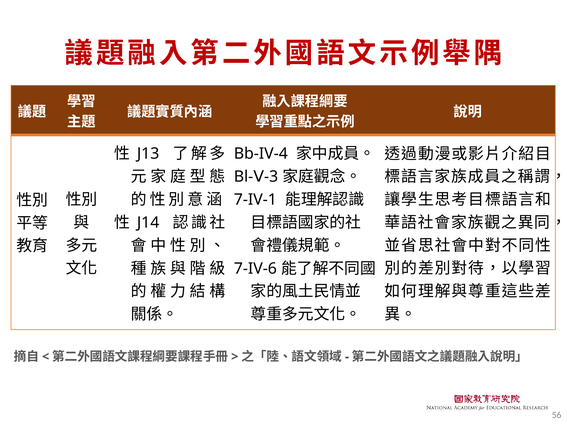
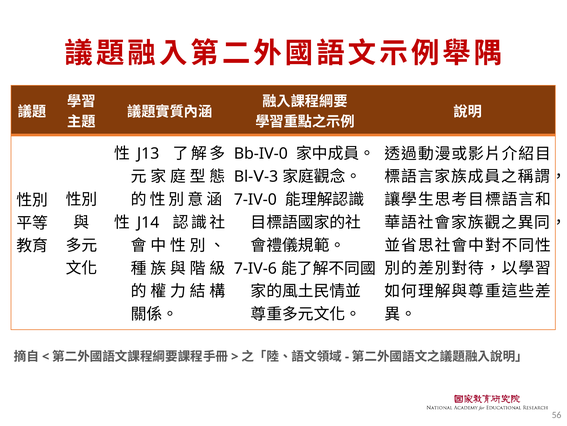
Bb-IV-4: Bb-IV-4 -> Bb-IV-0 (261, 153)
7-IV-1: 7-IV-1 -> 7-IV-0 (255, 199)
